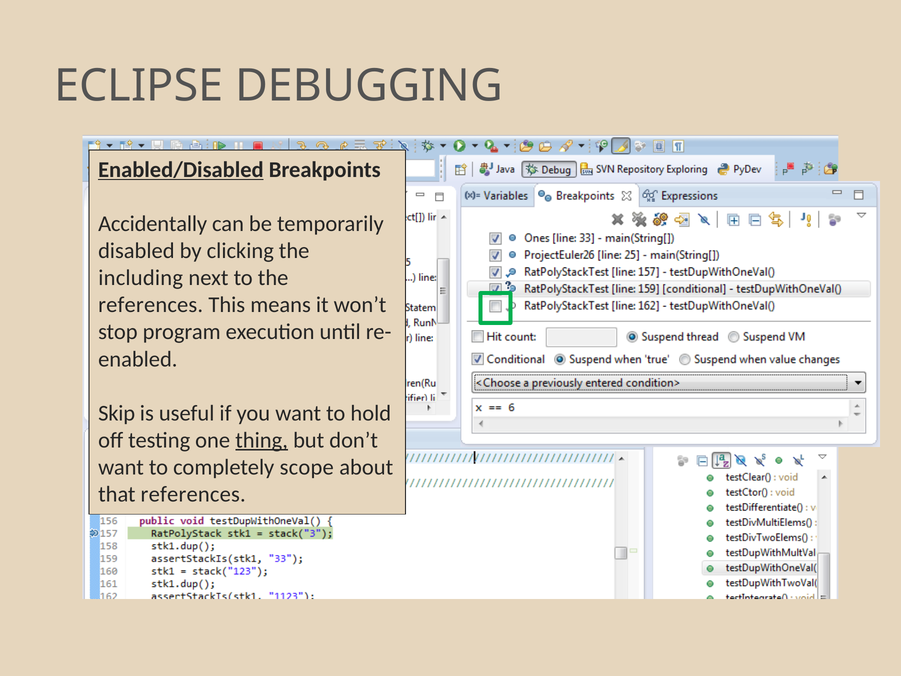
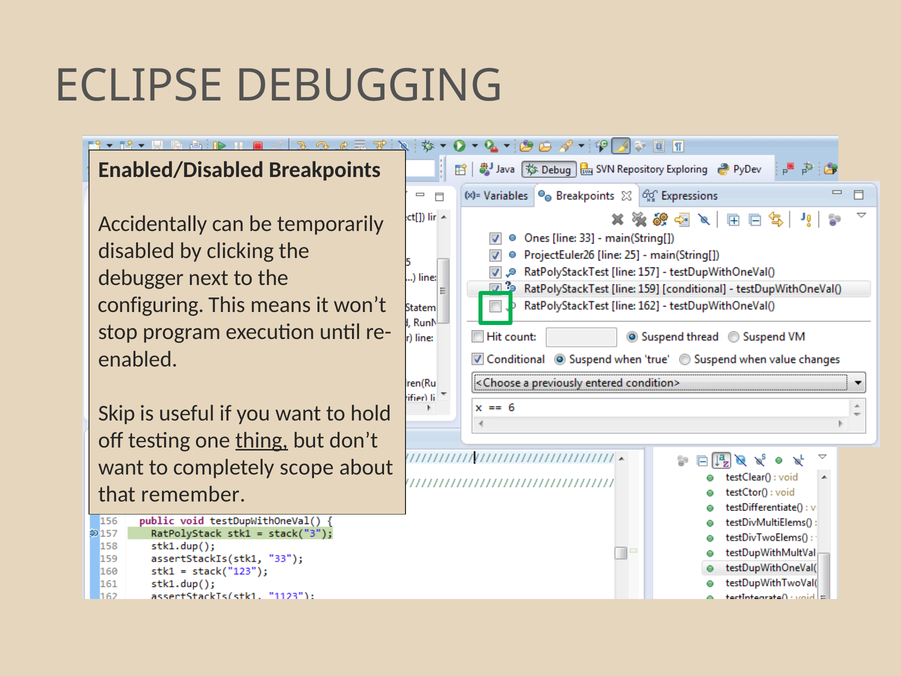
Enabled/Disabled underline: present -> none (181, 170)
including: including -> debugger (141, 278)
references: references -> configuring (151, 305)
that references: references -> remember (193, 494)
